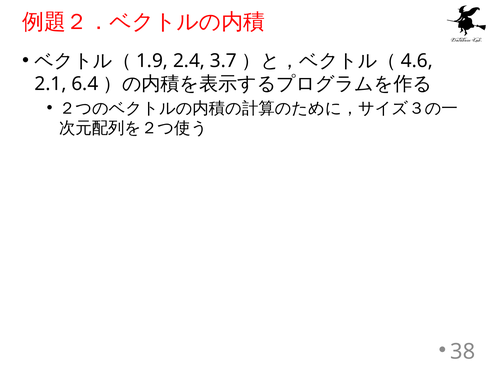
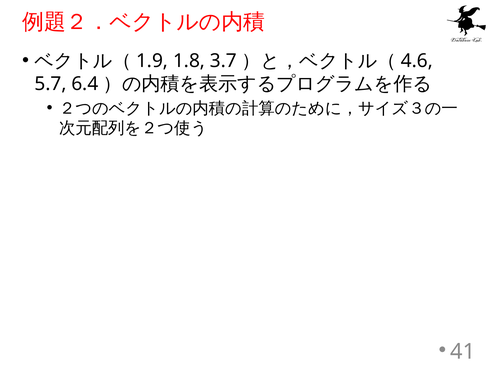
2.4: 2.4 -> 1.8 (189, 61)
2.1: 2.1 -> 5.7 (50, 84)
38: 38 -> 41 (463, 351)
